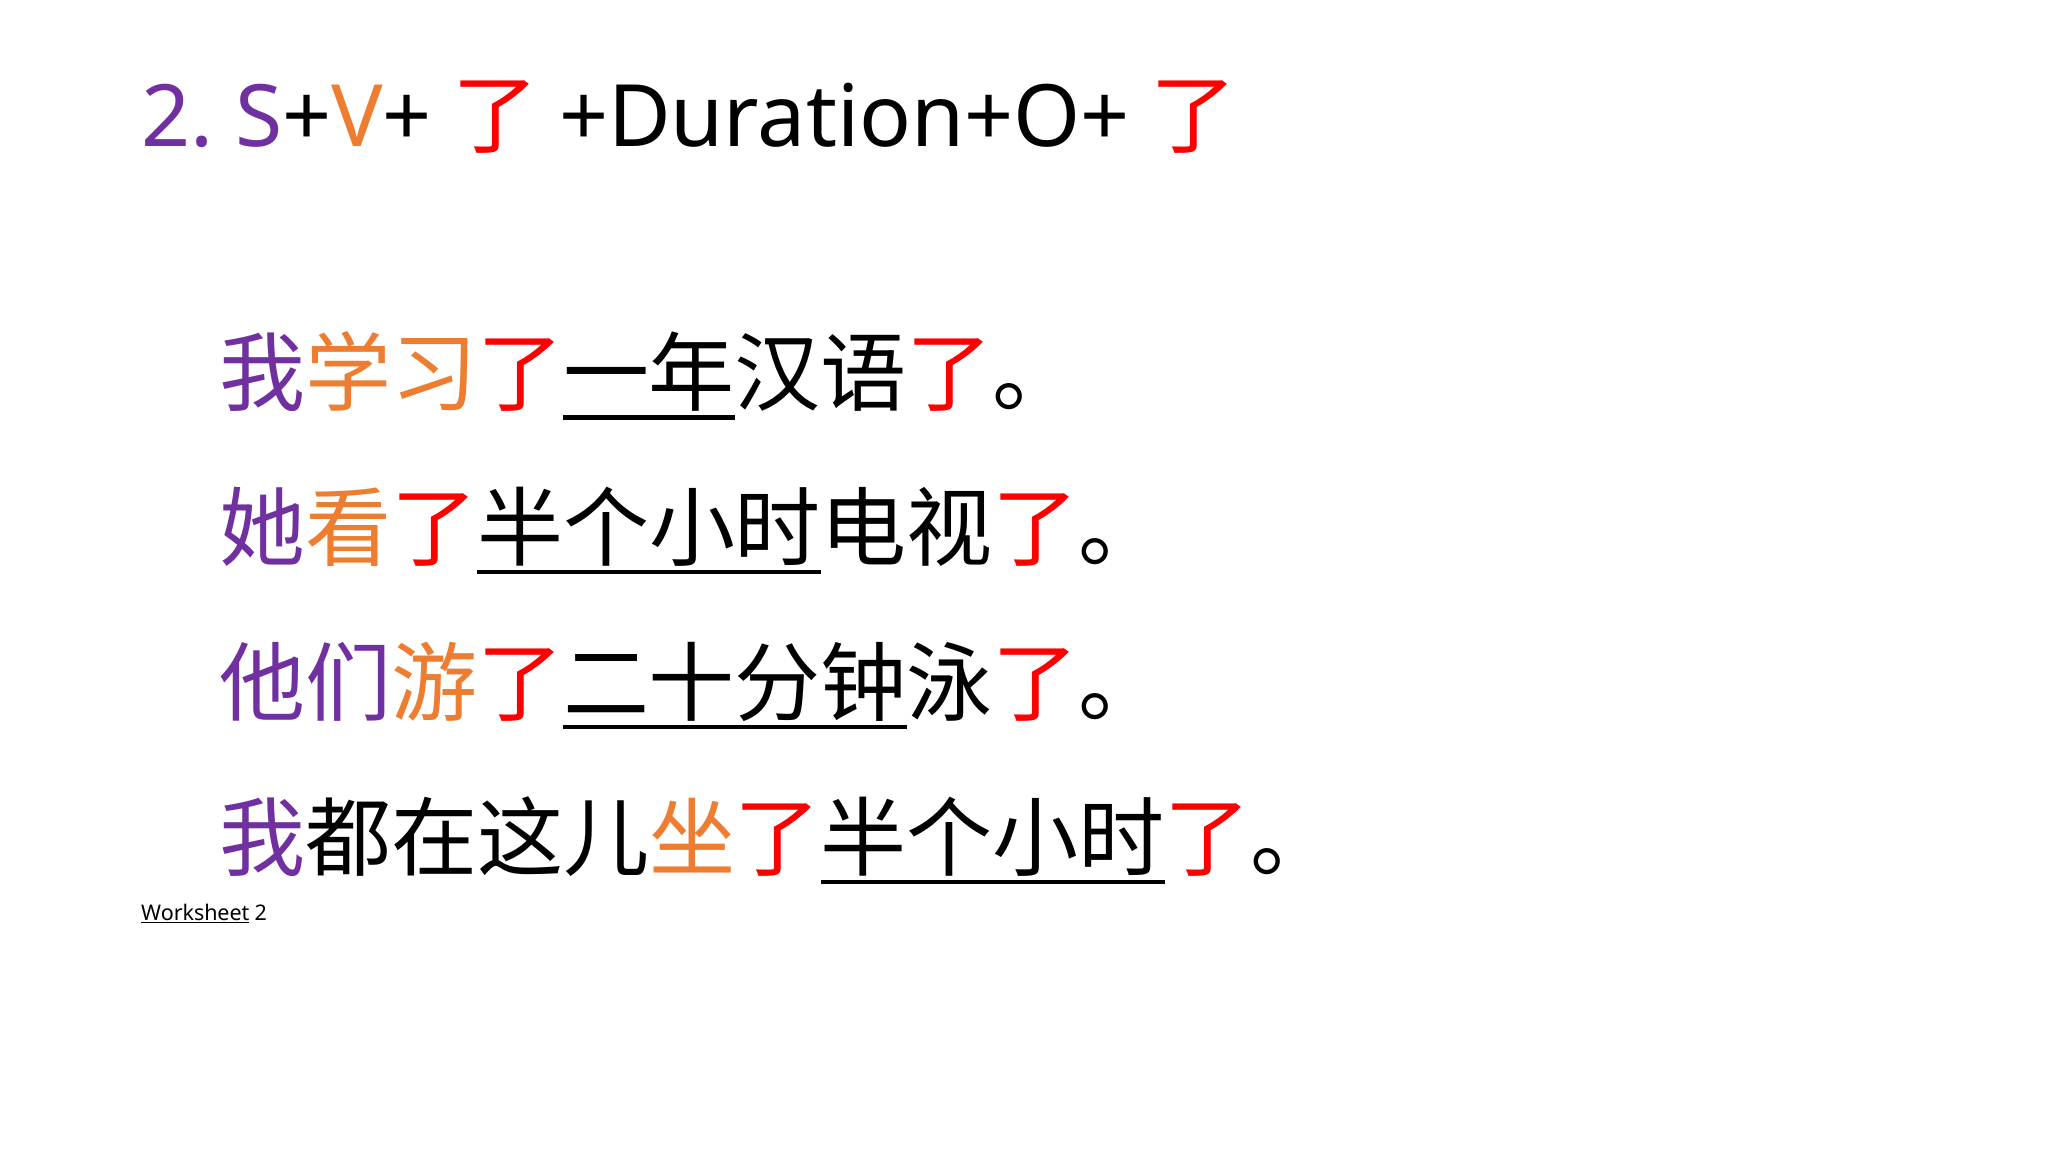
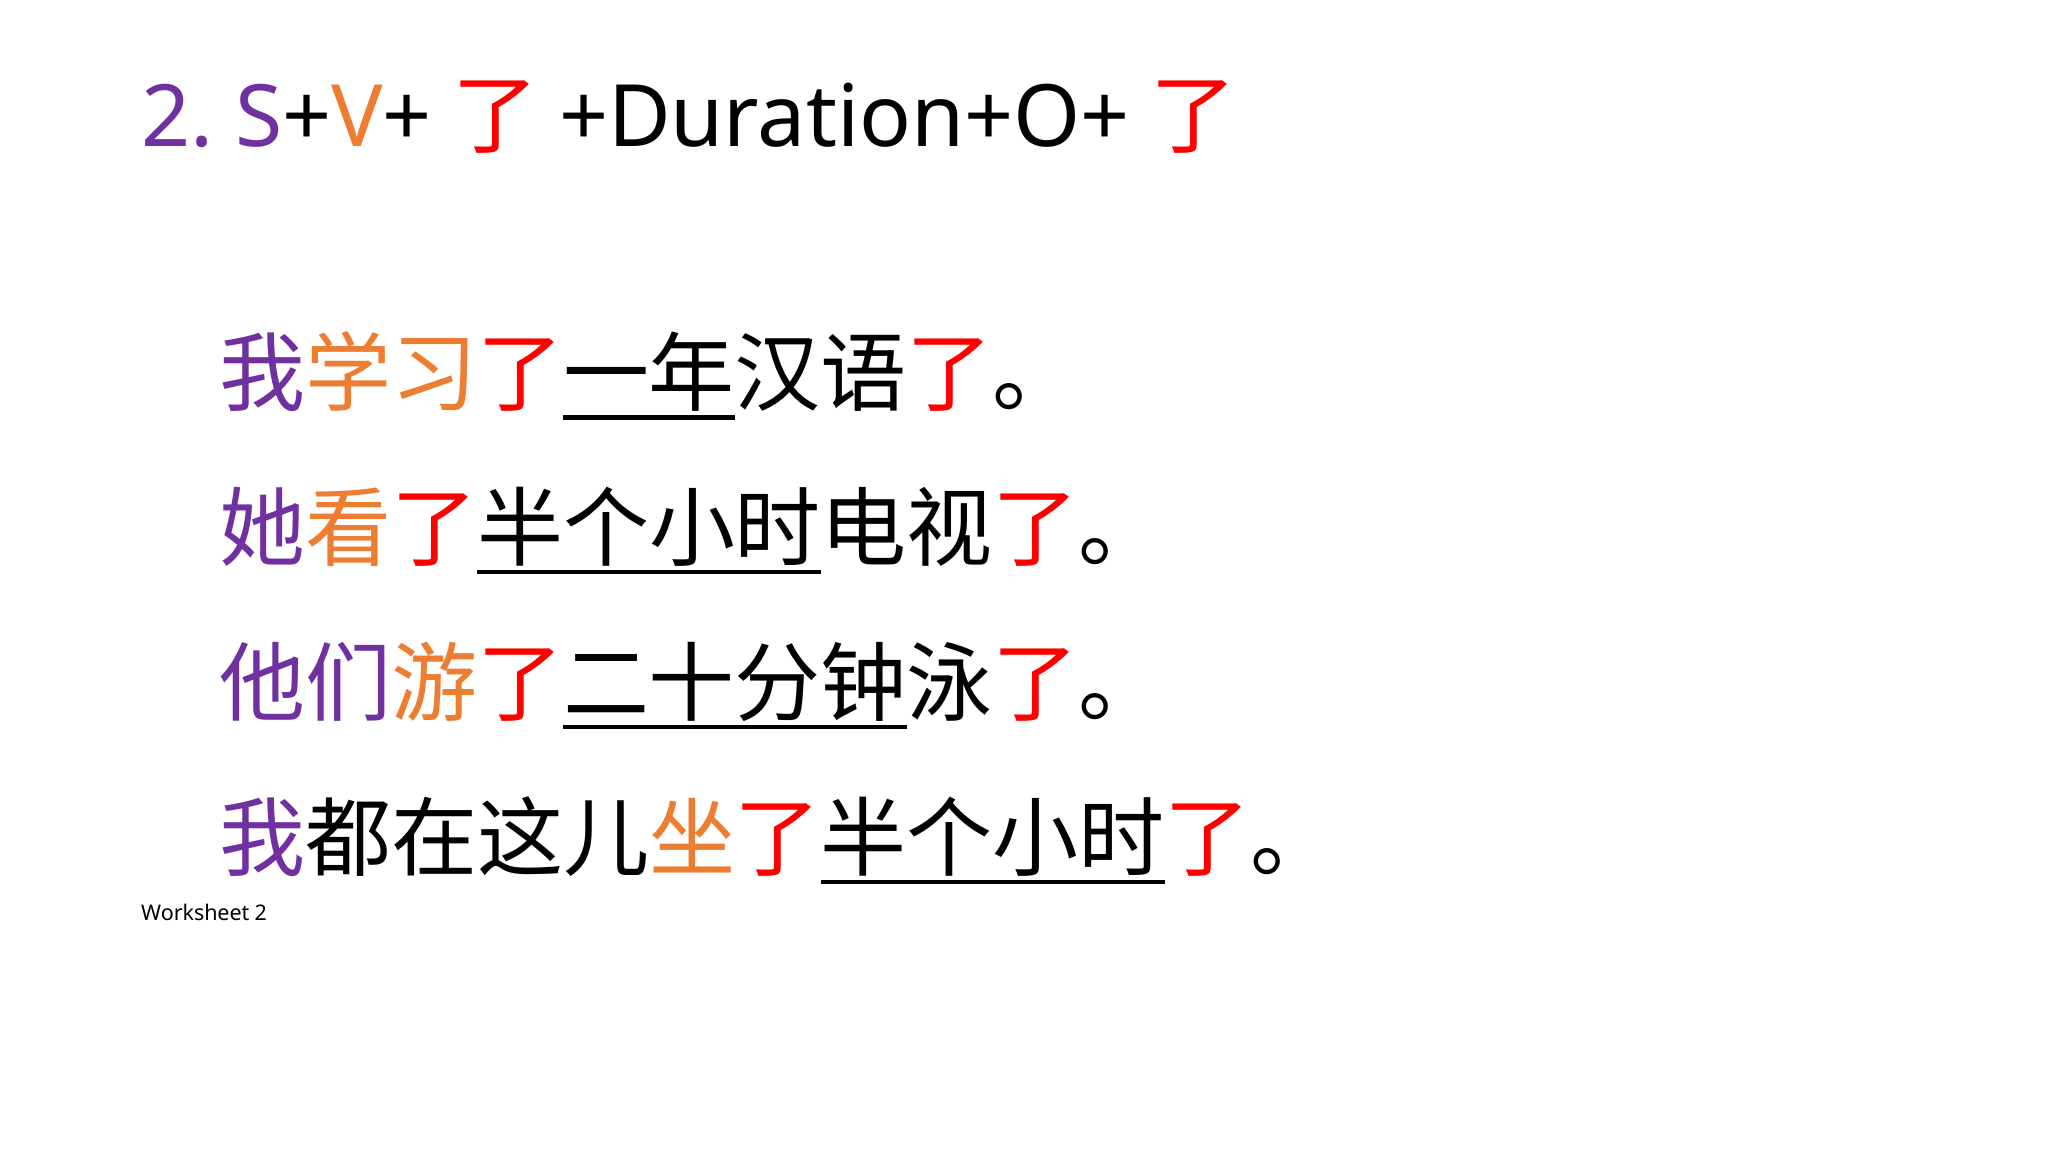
Worksheet underline: present -> none (195, 913)
